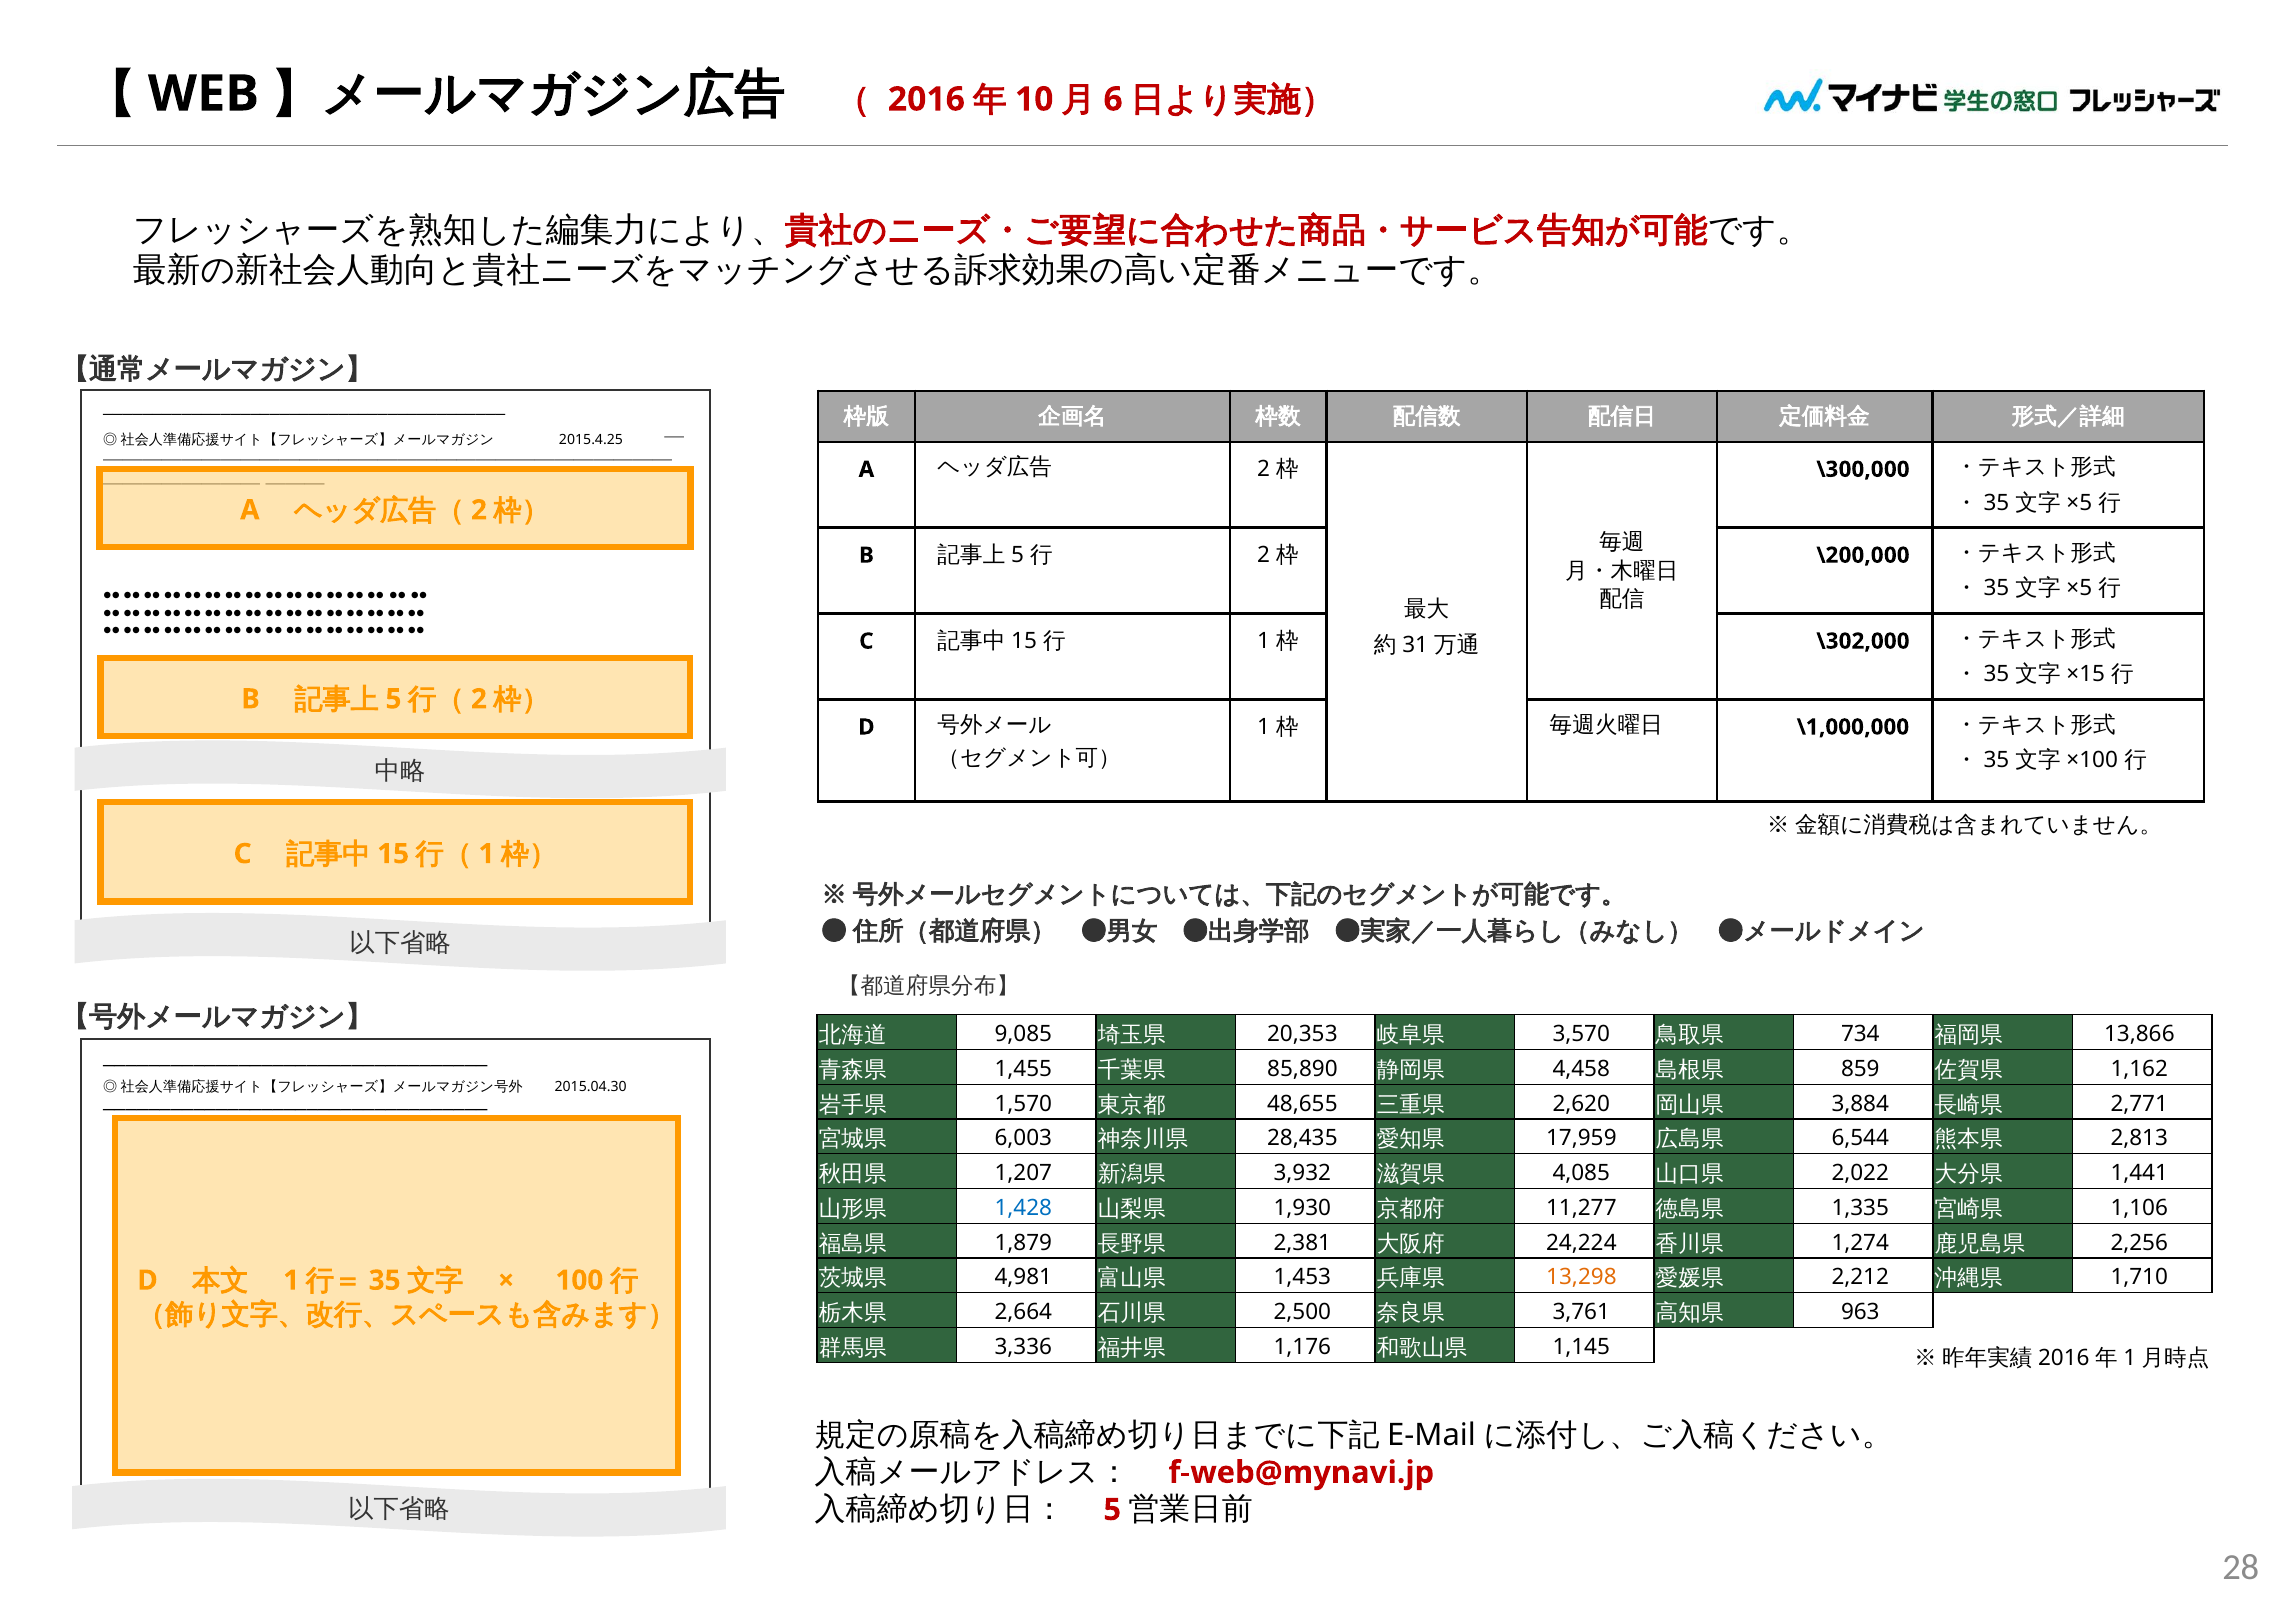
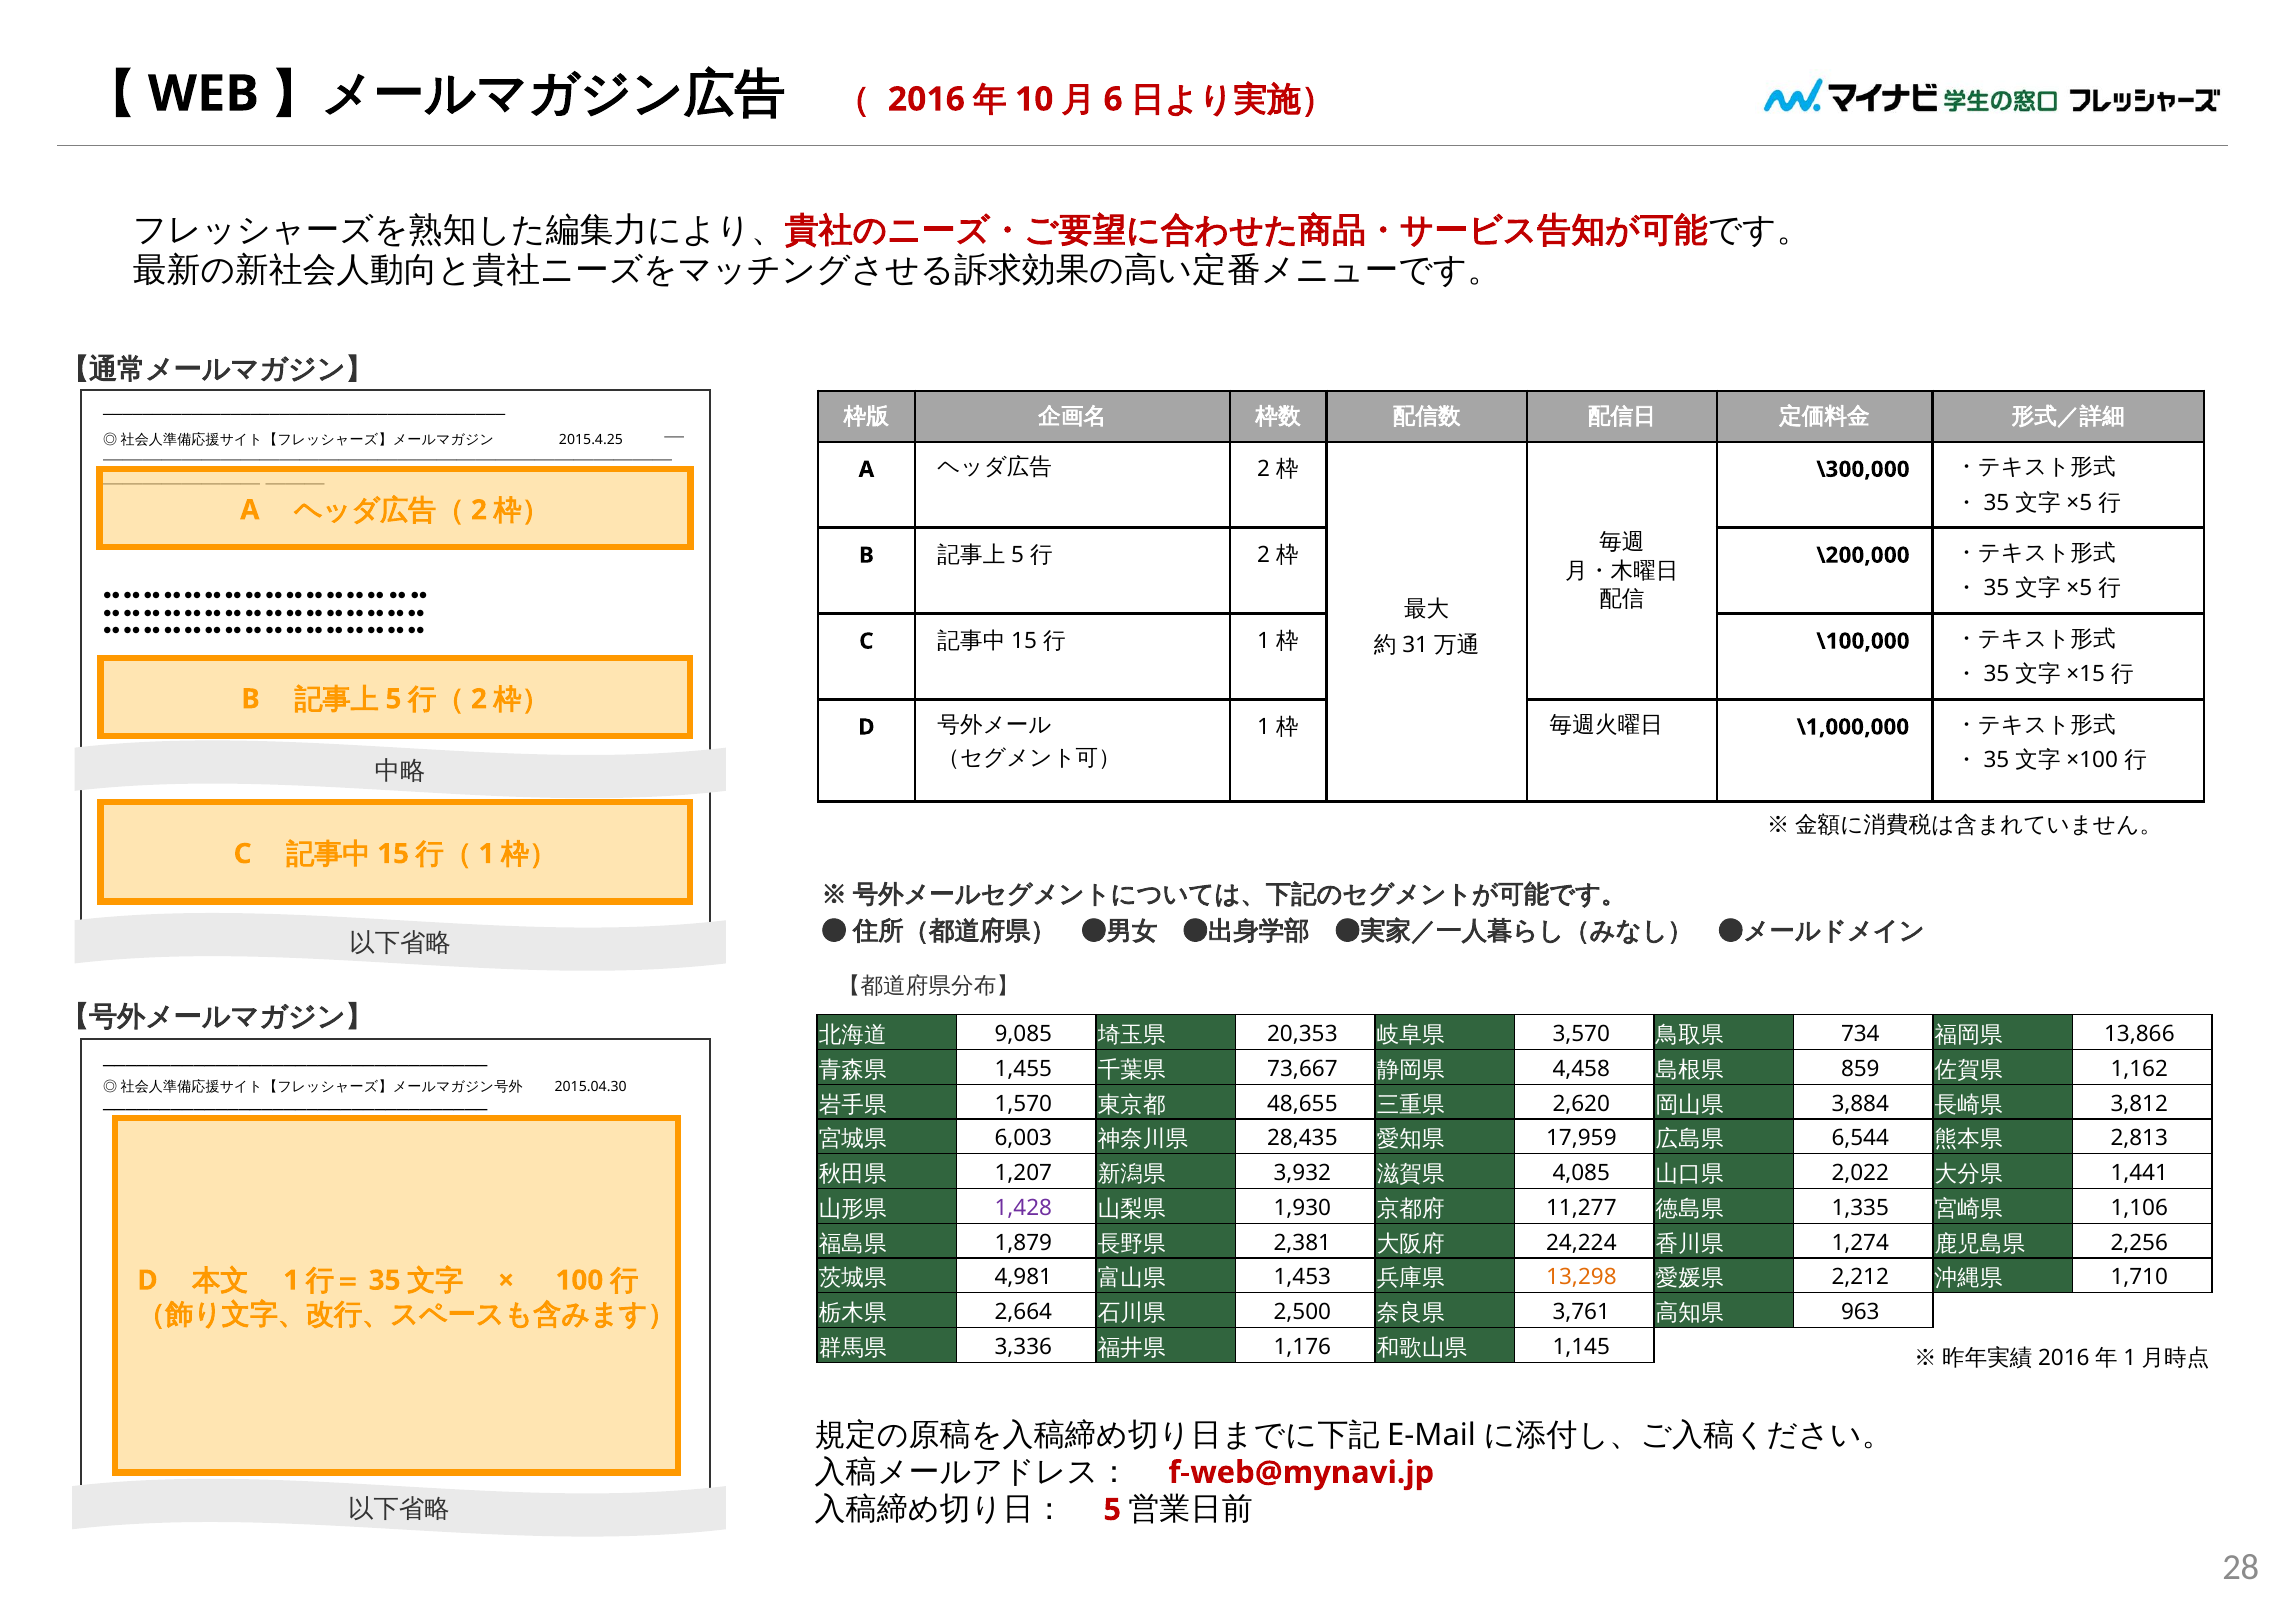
\302,000: \302,000 -> \100,000 (1863, 641)
85,890: 85,890 -> 73,667 (1302, 1069)
2,771: 2,771 -> 3,812 (2139, 1104)
1,428 colour: blue -> purple (1023, 1208)
